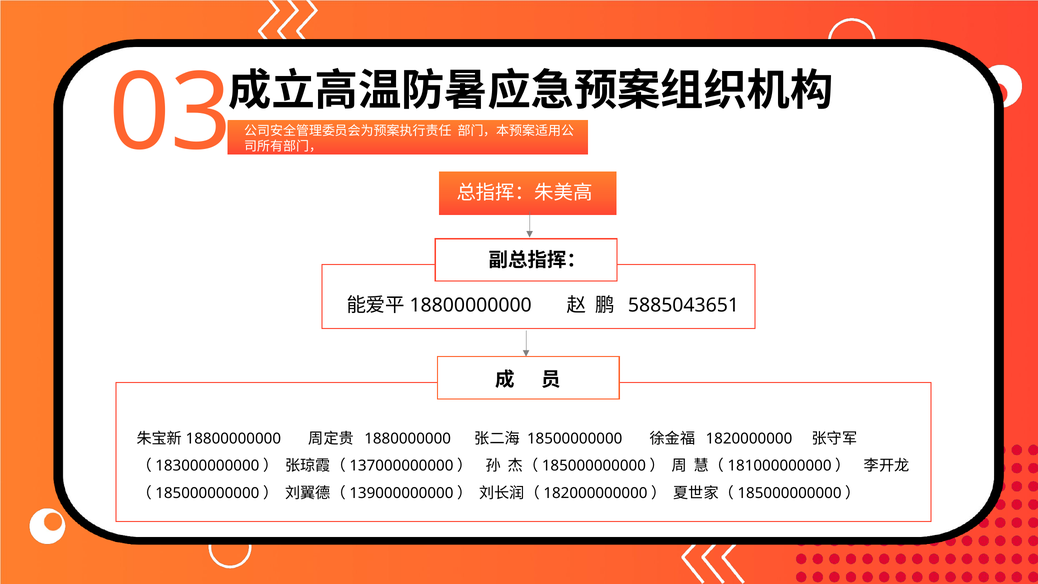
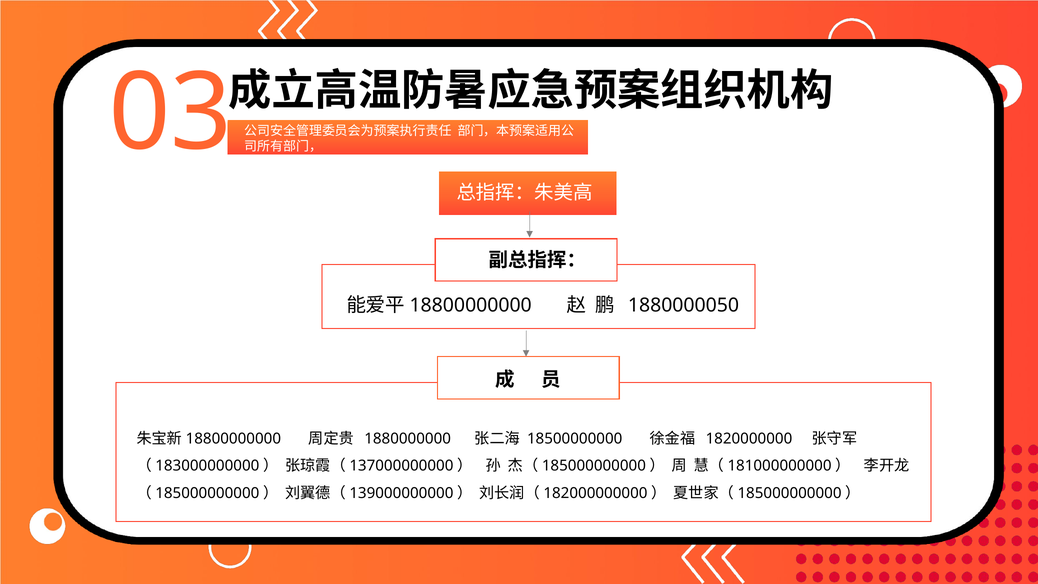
5885043651: 5885043651 -> 1880000050 (683, 305)
